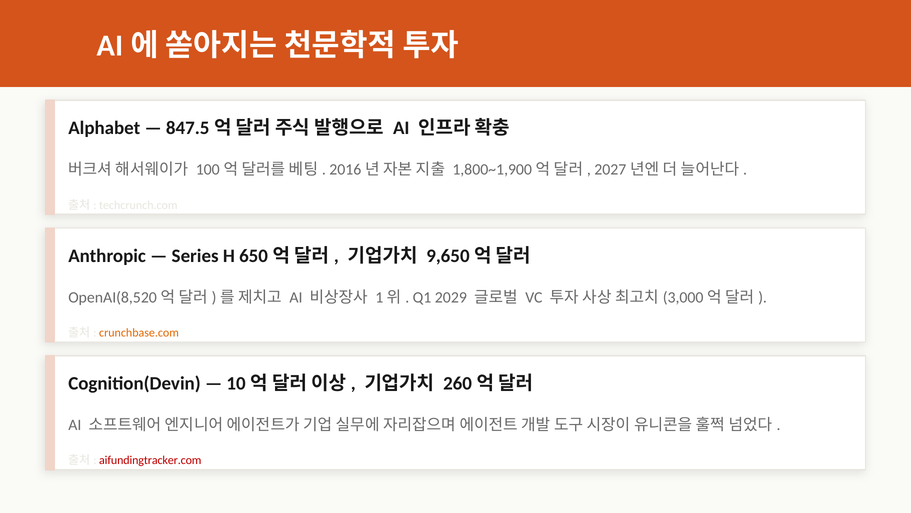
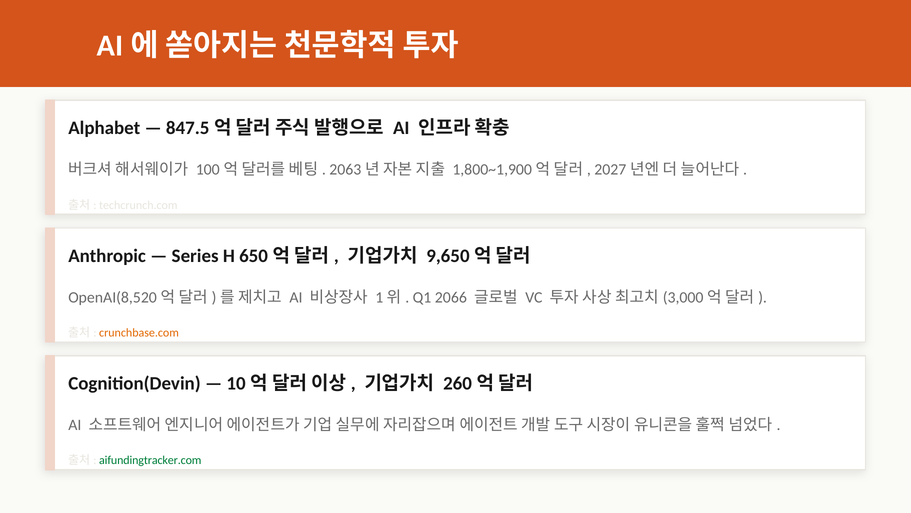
2016: 2016 -> 2063 (345, 170)
2029: 2029 -> 2066 (451, 297)
aifundingtracker.com colour: red -> green (150, 460)
